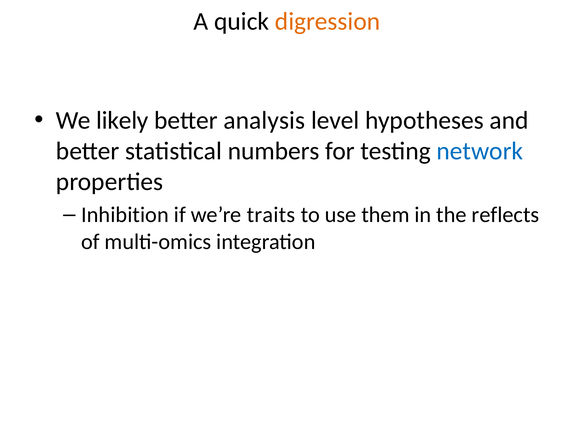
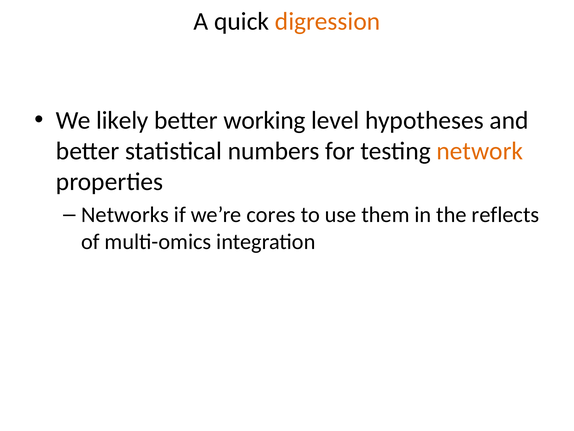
analysis: analysis -> working (264, 120)
network colour: blue -> orange (480, 151)
Inhibition: Inhibition -> Networks (125, 215)
traits: traits -> cores (271, 215)
